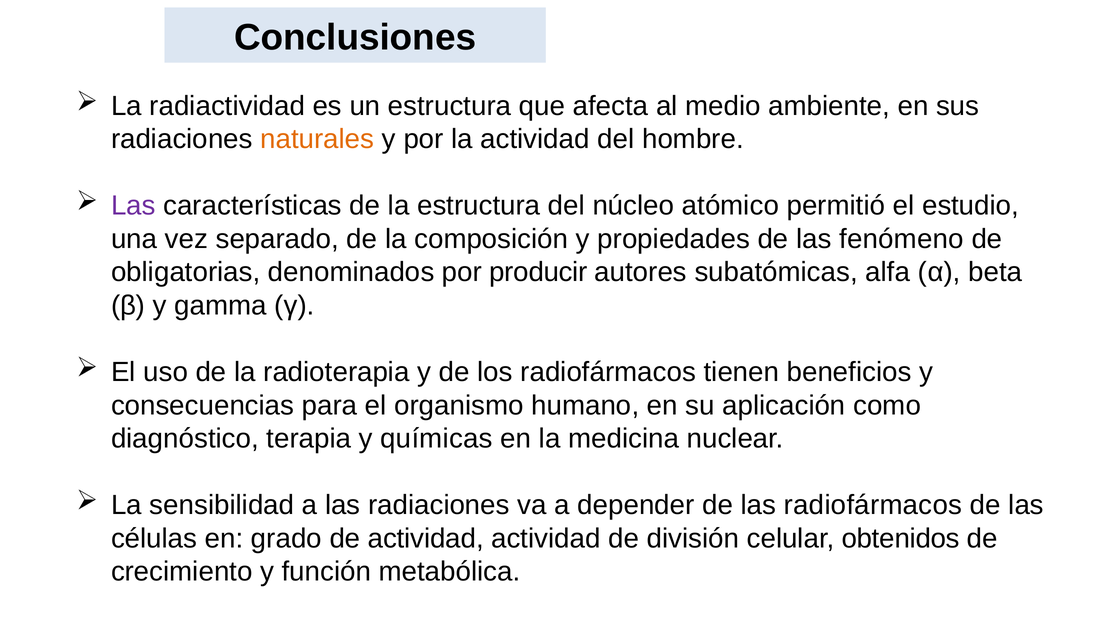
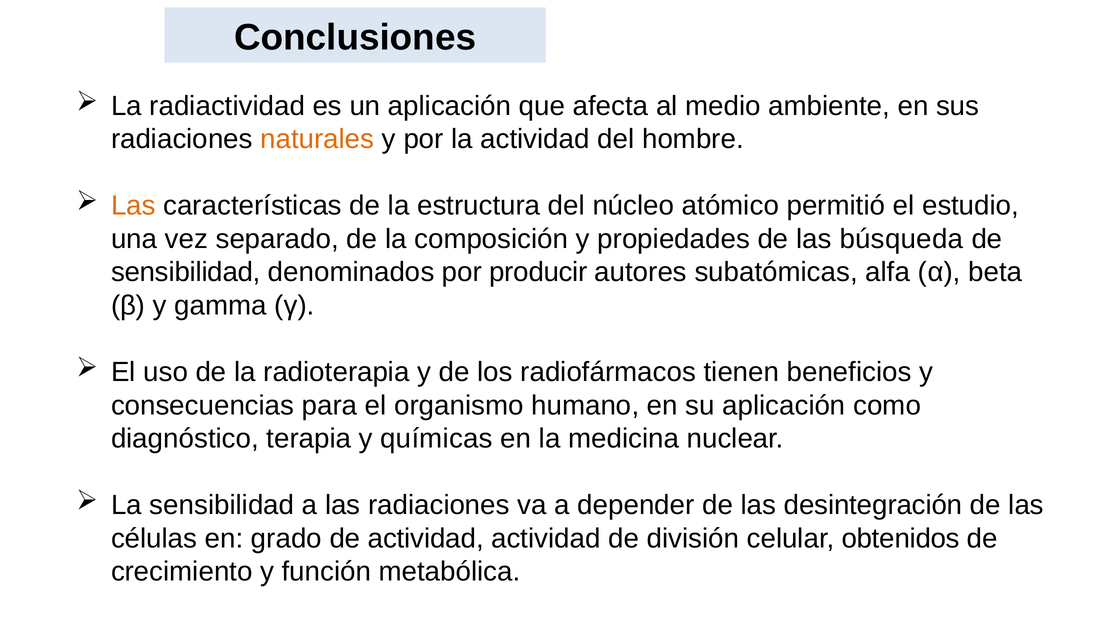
un estructura: estructura -> aplicación (450, 106)
Las colour: purple -> orange (133, 206)
fenómeno: fenómeno -> búsqueda (901, 239)
obligatorias: obligatorias -> sensibilidad (186, 272)
las radiofármacos: radiofármacos -> desintegración (873, 505)
